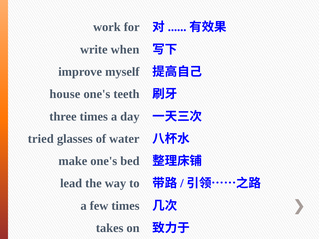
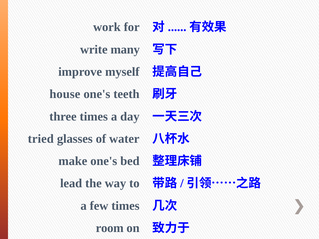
when: when -> many (125, 50)
takes: takes -> room (110, 228)
